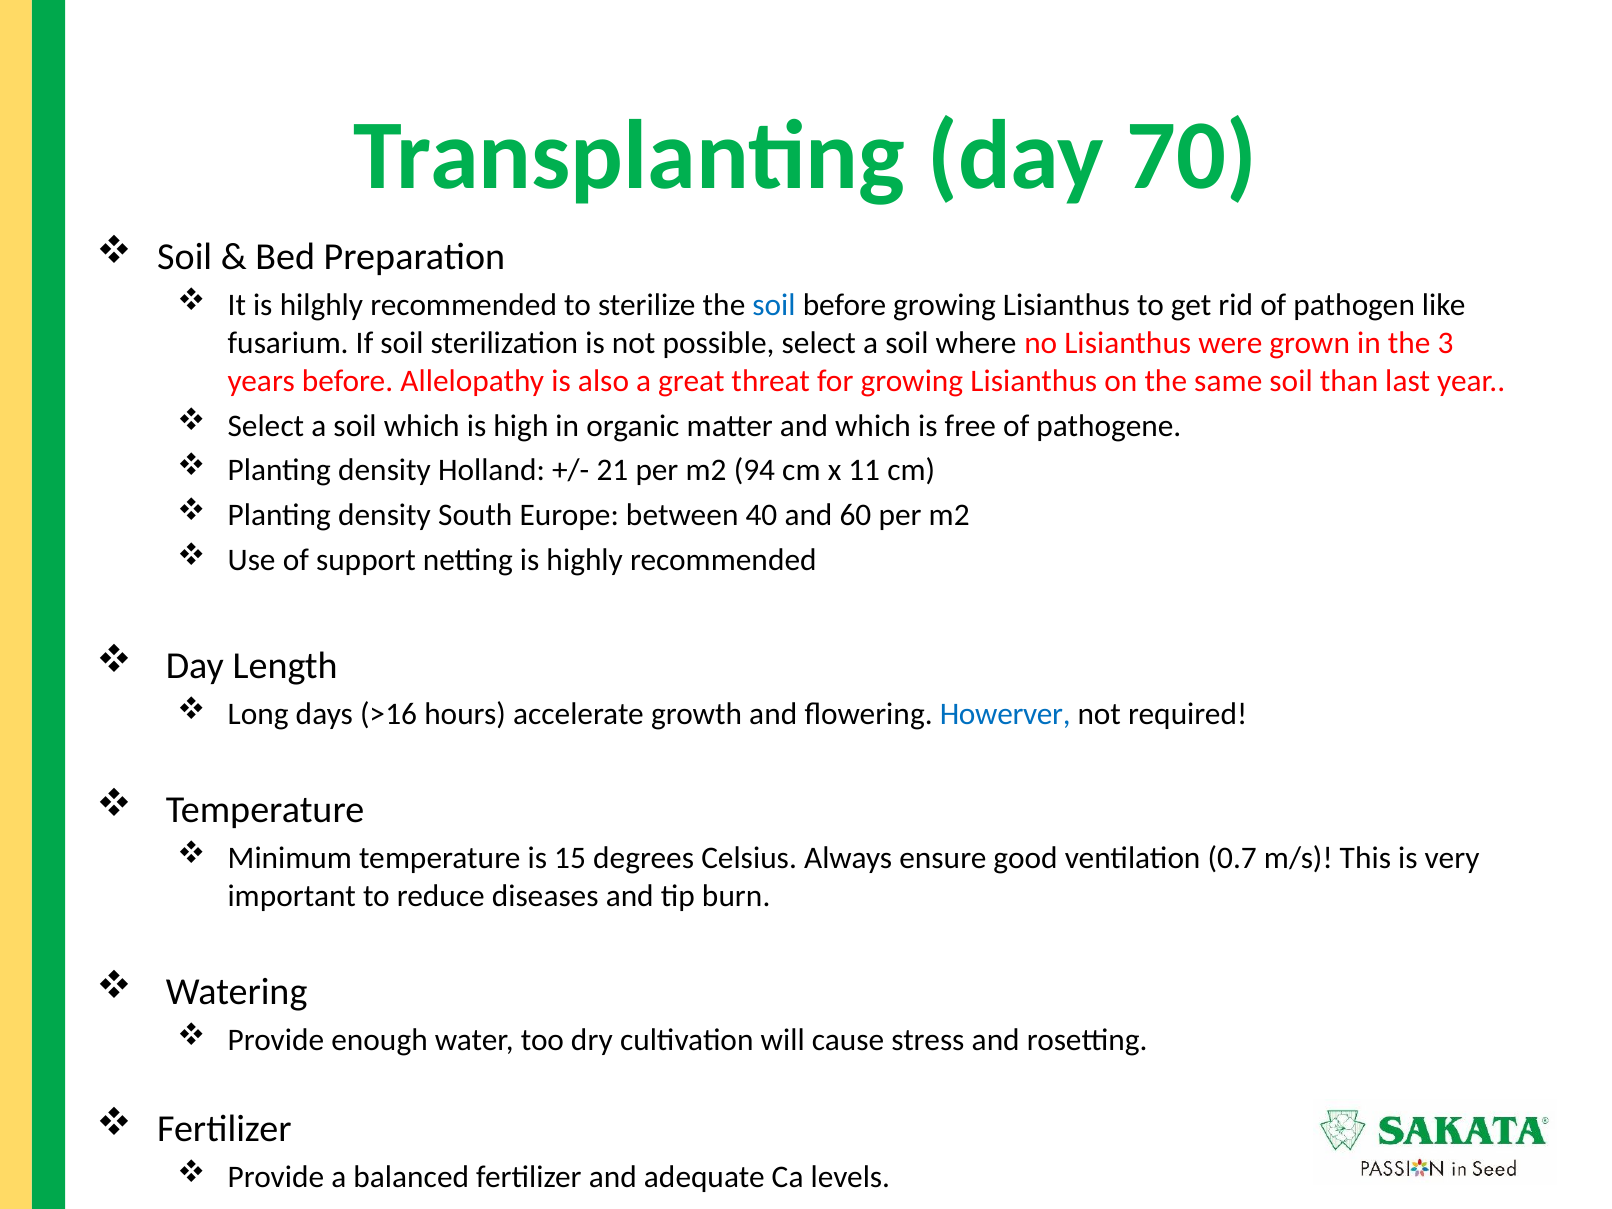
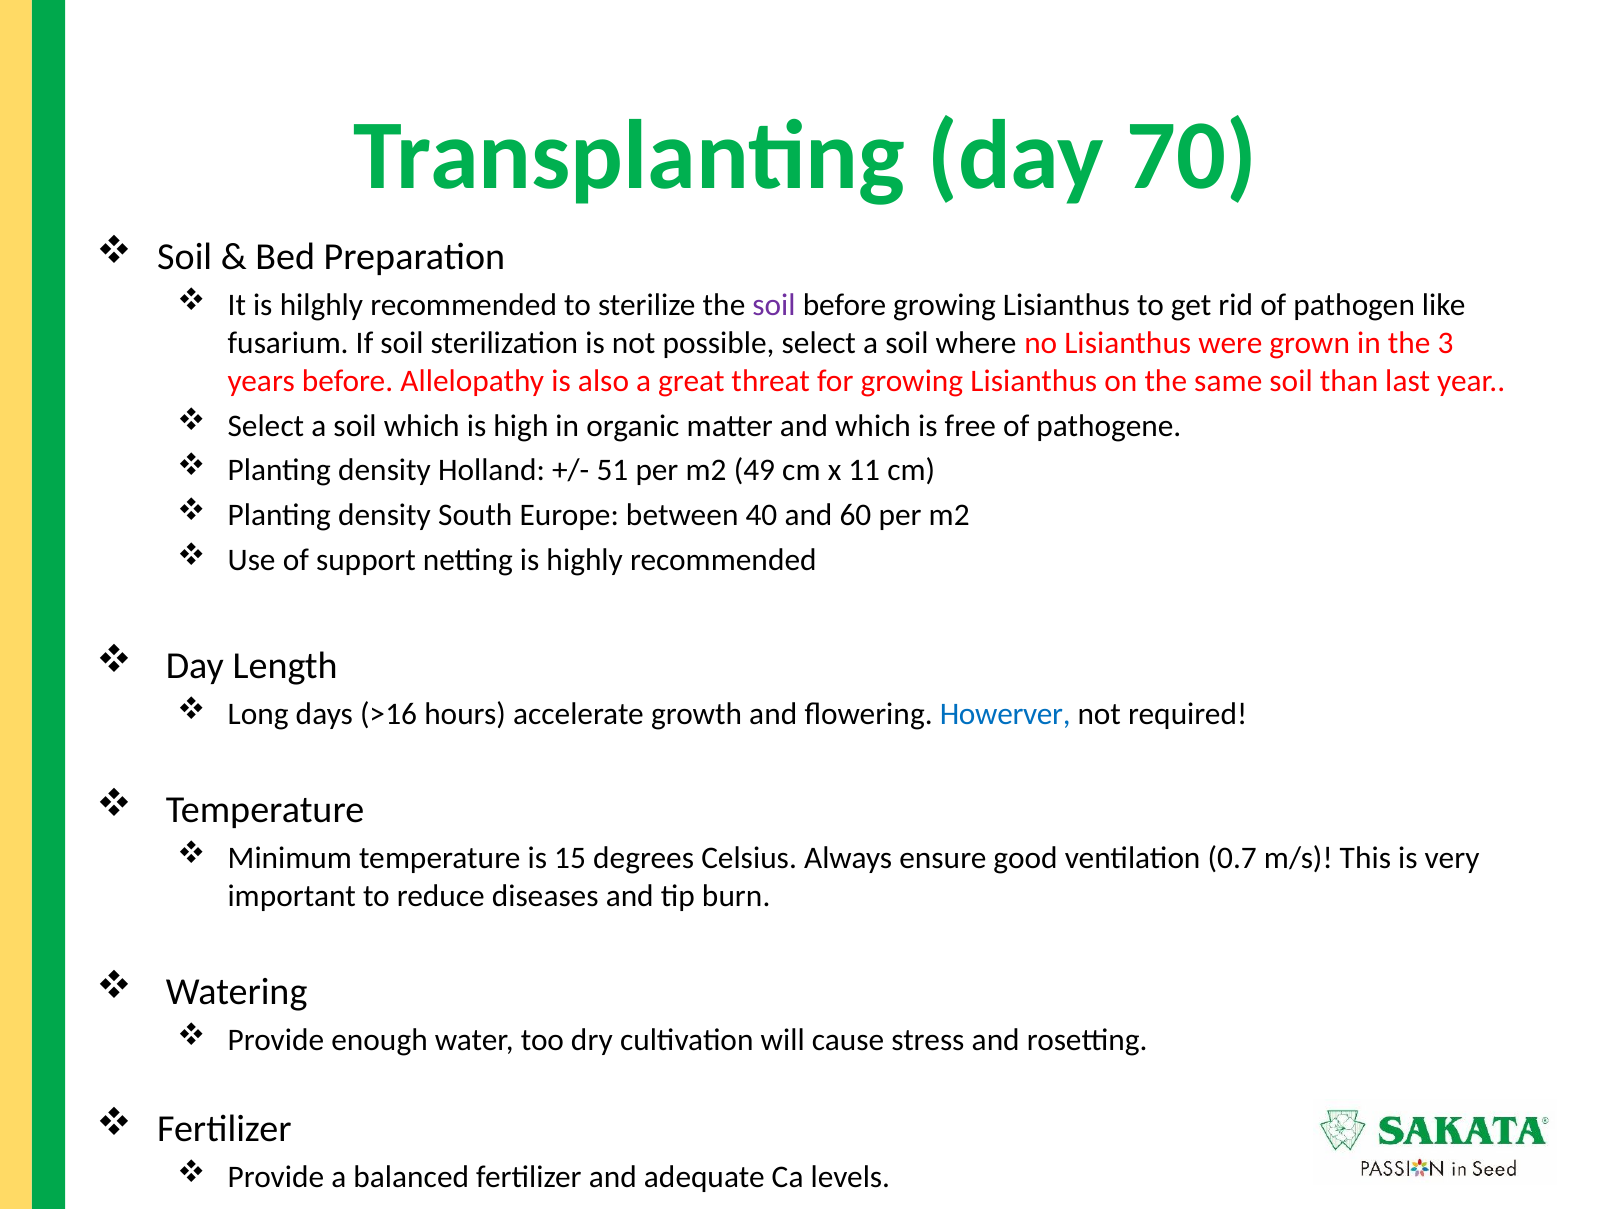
soil colour: blue -> purple (774, 306)
21: 21 -> 51 (612, 470)
94: 94 -> 49 (754, 470)
